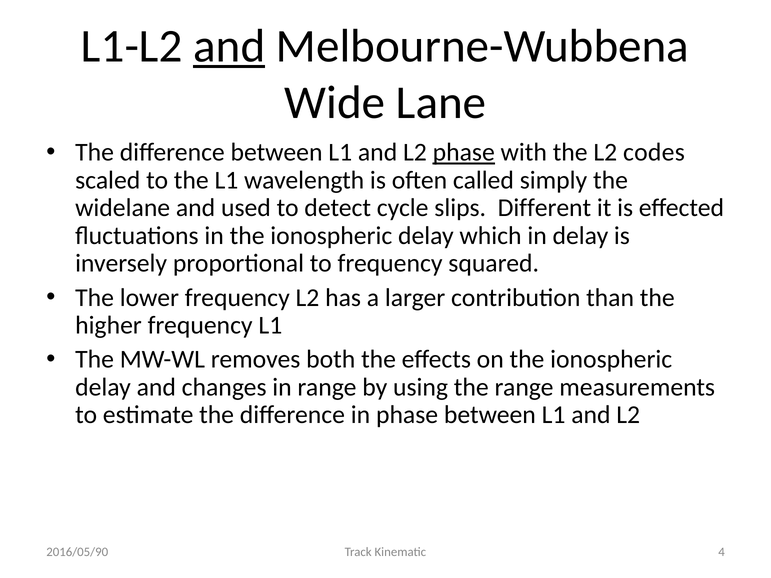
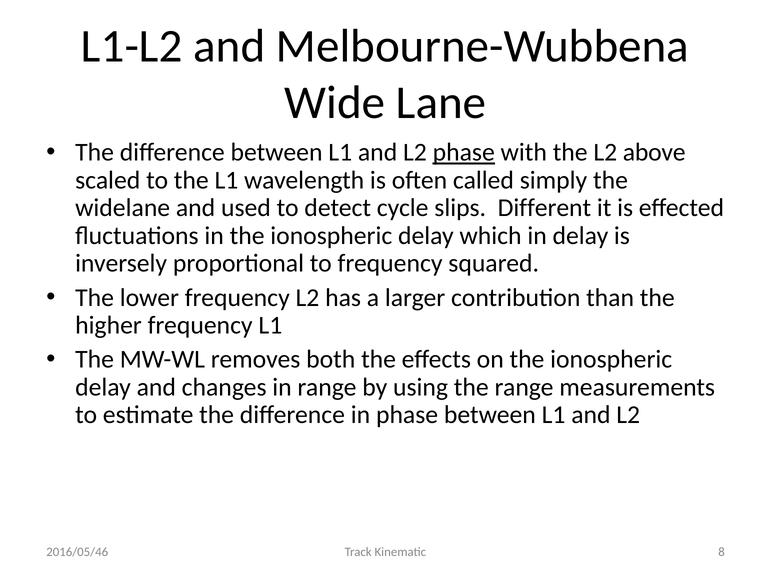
and underline: present -> none (229, 46)
codes: codes -> above (654, 153)
4: 4 -> 8 (722, 552)
2016/05/90: 2016/05/90 -> 2016/05/46 (77, 552)
